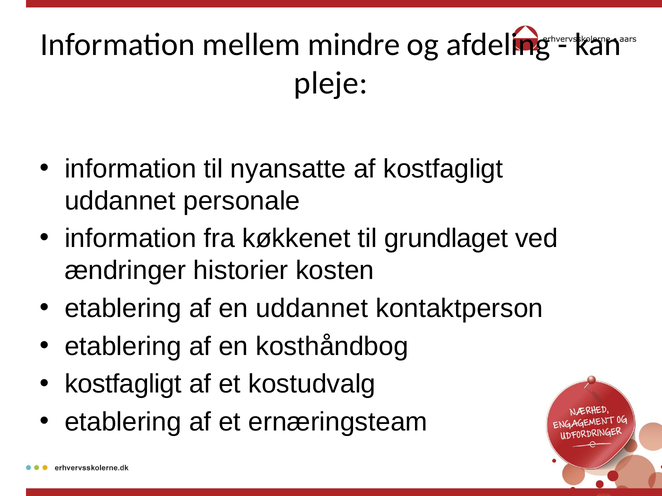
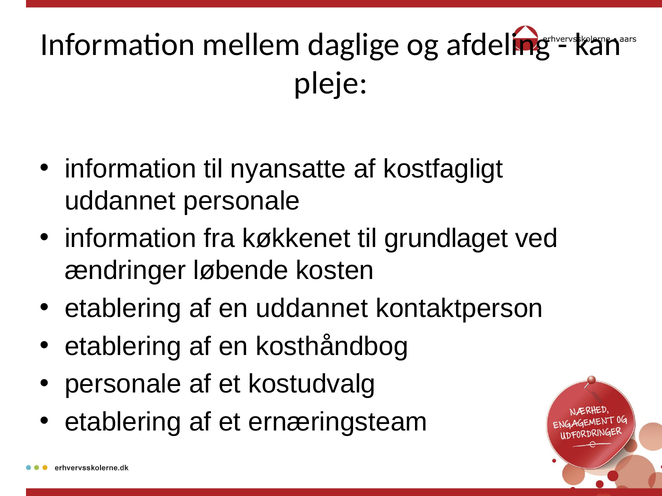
mindre: mindre -> daglige (354, 45)
historier: historier -> løbende (241, 271)
kostfagligt: kostfagligt -> personale (123, 385)
